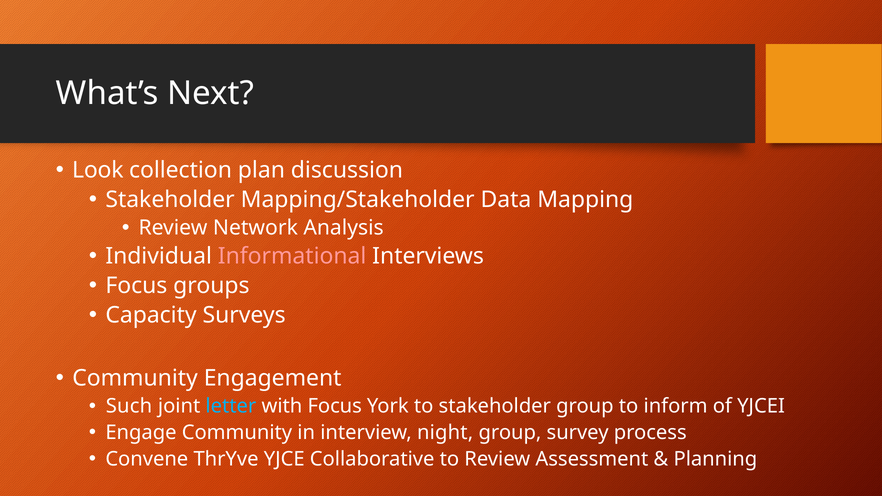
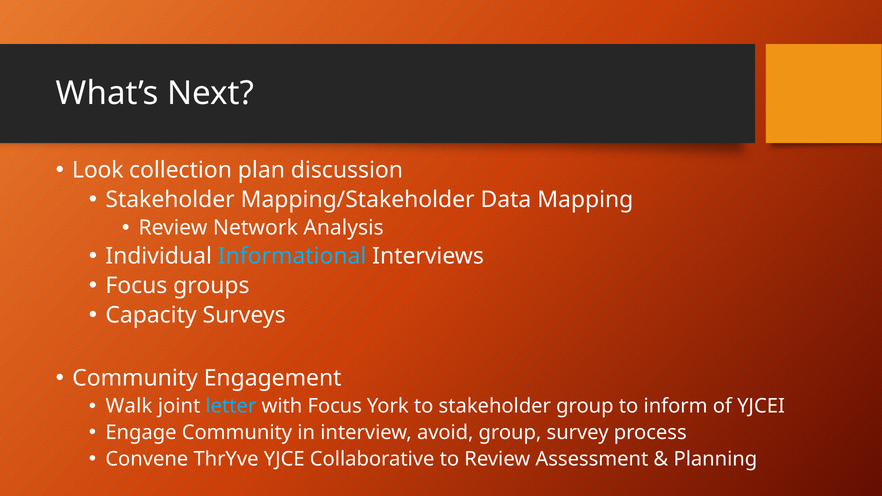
Informational colour: pink -> light blue (292, 256)
Such: Such -> Walk (129, 406)
night: night -> avoid (445, 433)
